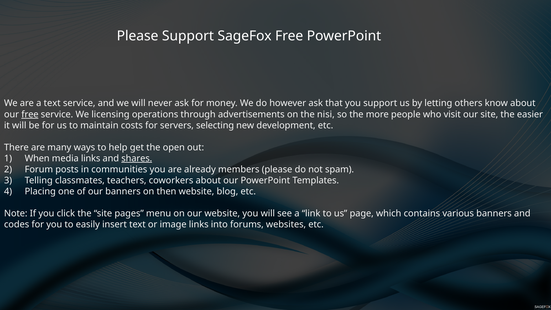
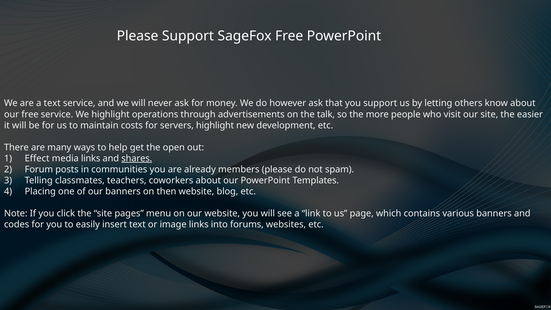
free underline: present -> none (30, 114)
We licensing: licensing -> highlight (111, 114)
nisi: nisi -> talk (326, 114)
servers selecting: selecting -> highlight (215, 125)
When: When -> Effect (37, 158)
